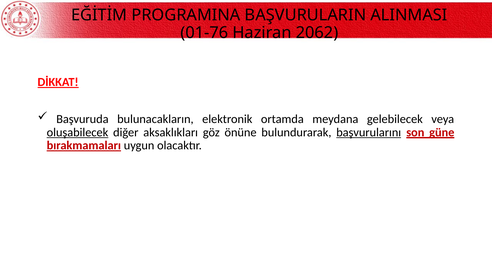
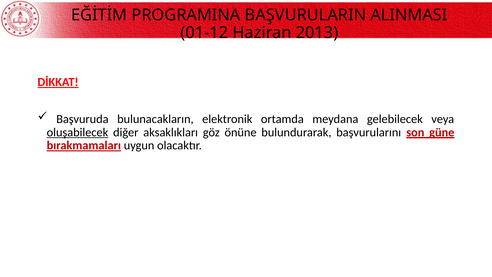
01-76: 01-76 -> 01-12 (204, 33)
2062: 2062 -> 2013 (317, 33)
başvurularını underline: present -> none (369, 132)
